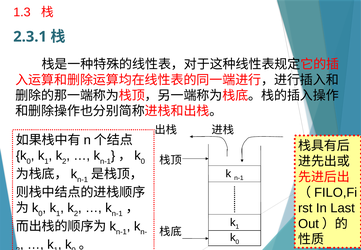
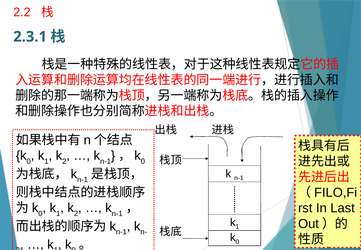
1.3: 1.3 -> 2.2 (22, 12)
